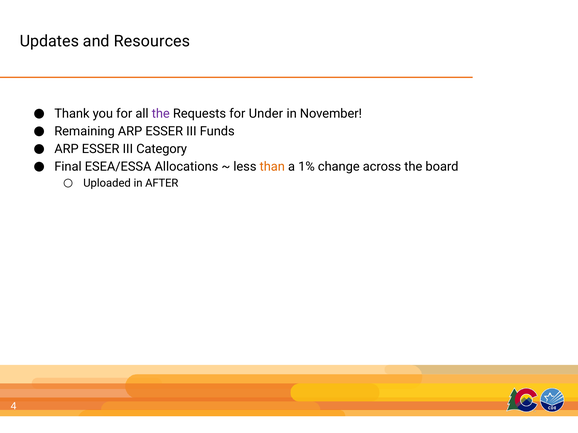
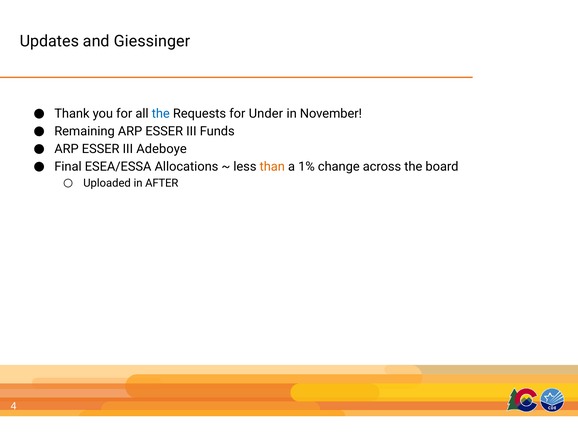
Resources: Resources -> Giessinger (152, 41)
the colour: purple -> blue (161, 114)
Category: Category -> Adeboye (162, 149)
